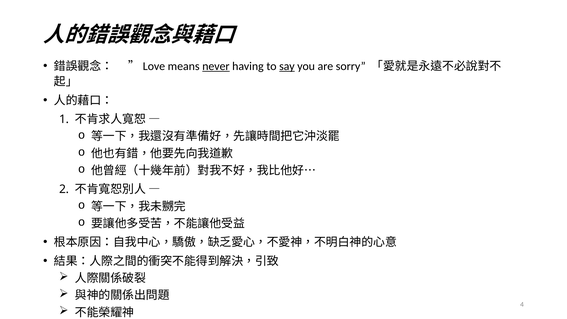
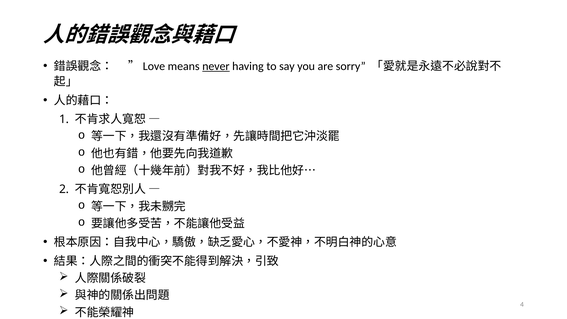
say underline: present -> none (287, 66)
